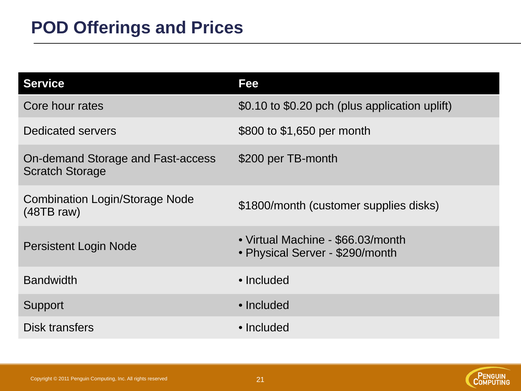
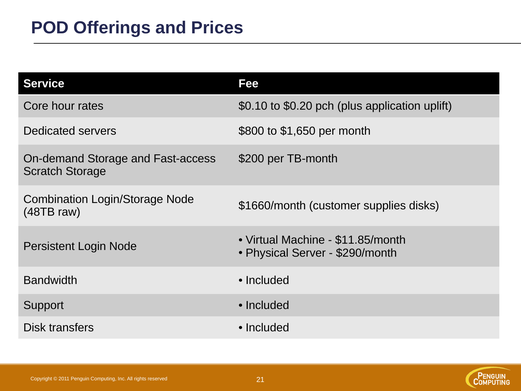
$1800/month: $1800/month -> $1660/month (272, 206)
$66.03/month: $66.03/month -> $11.85/month (370, 240)
